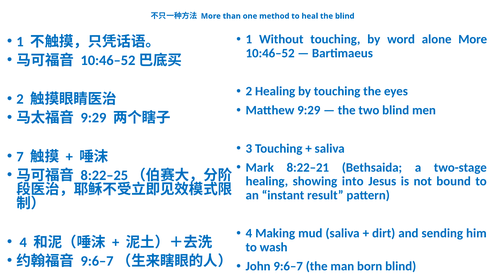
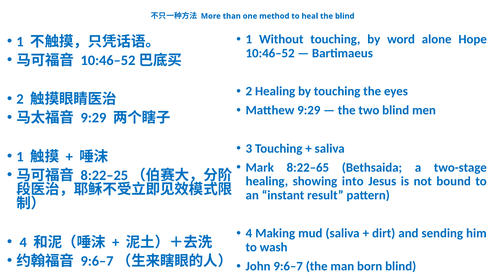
alone More: More -> Hope (473, 39)
7: 7 -> 1 (20, 157)
8:22–21: 8:22–21 -> 8:22–65 (308, 167)
